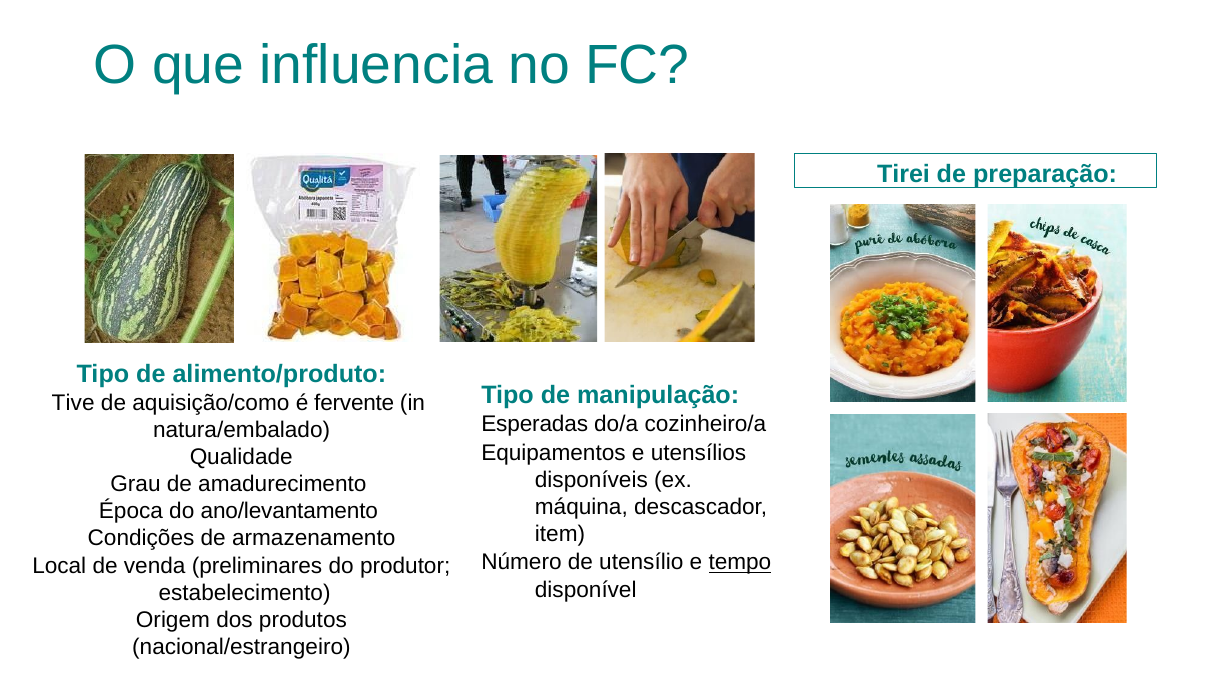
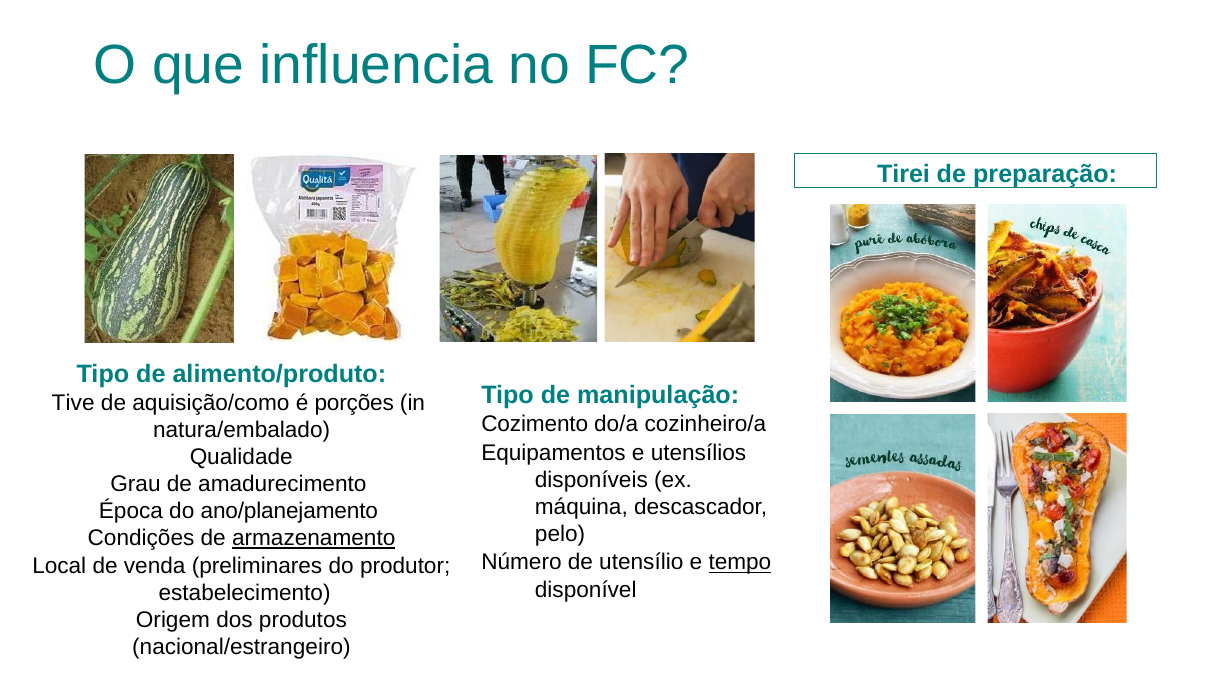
fervente: fervente -> porções (354, 403)
Esperadas: Esperadas -> Cozimento (535, 425)
ano/levantamento: ano/levantamento -> ano/planejamento (289, 512)
item: item -> pelo (560, 534)
armazenamento underline: none -> present (314, 539)
